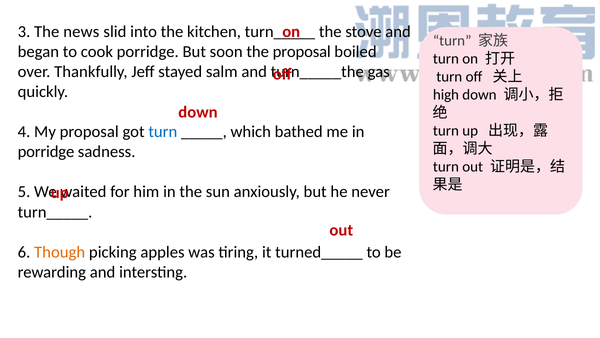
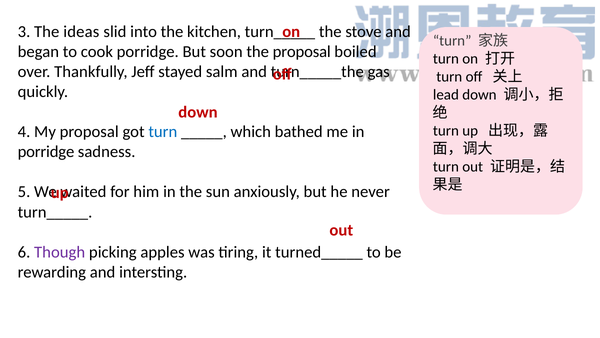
news: news -> ideas (81, 32)
high: high -> lead (446, 95)
Though colour: orange -> purple (60, 252)
